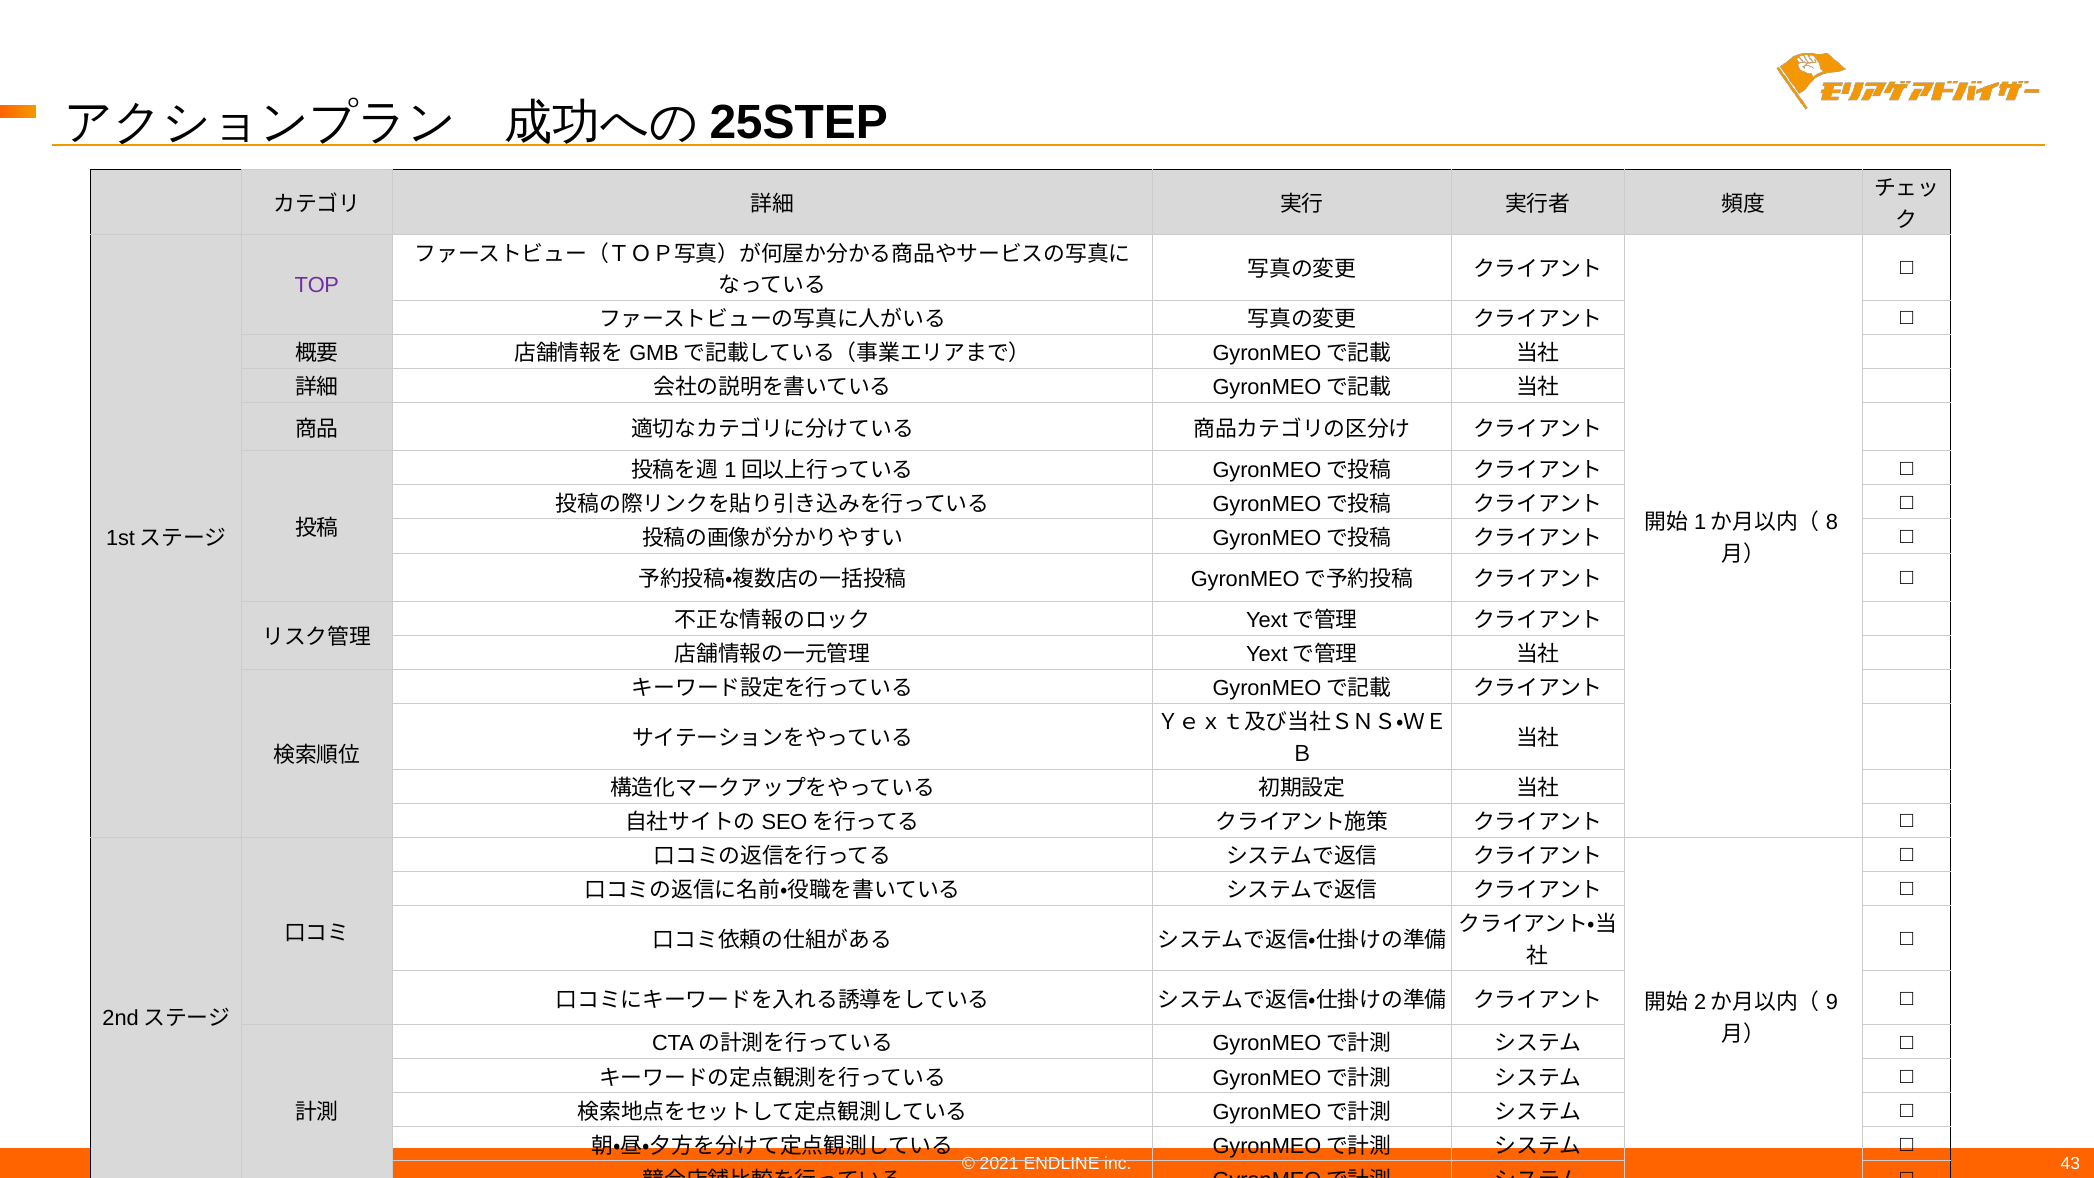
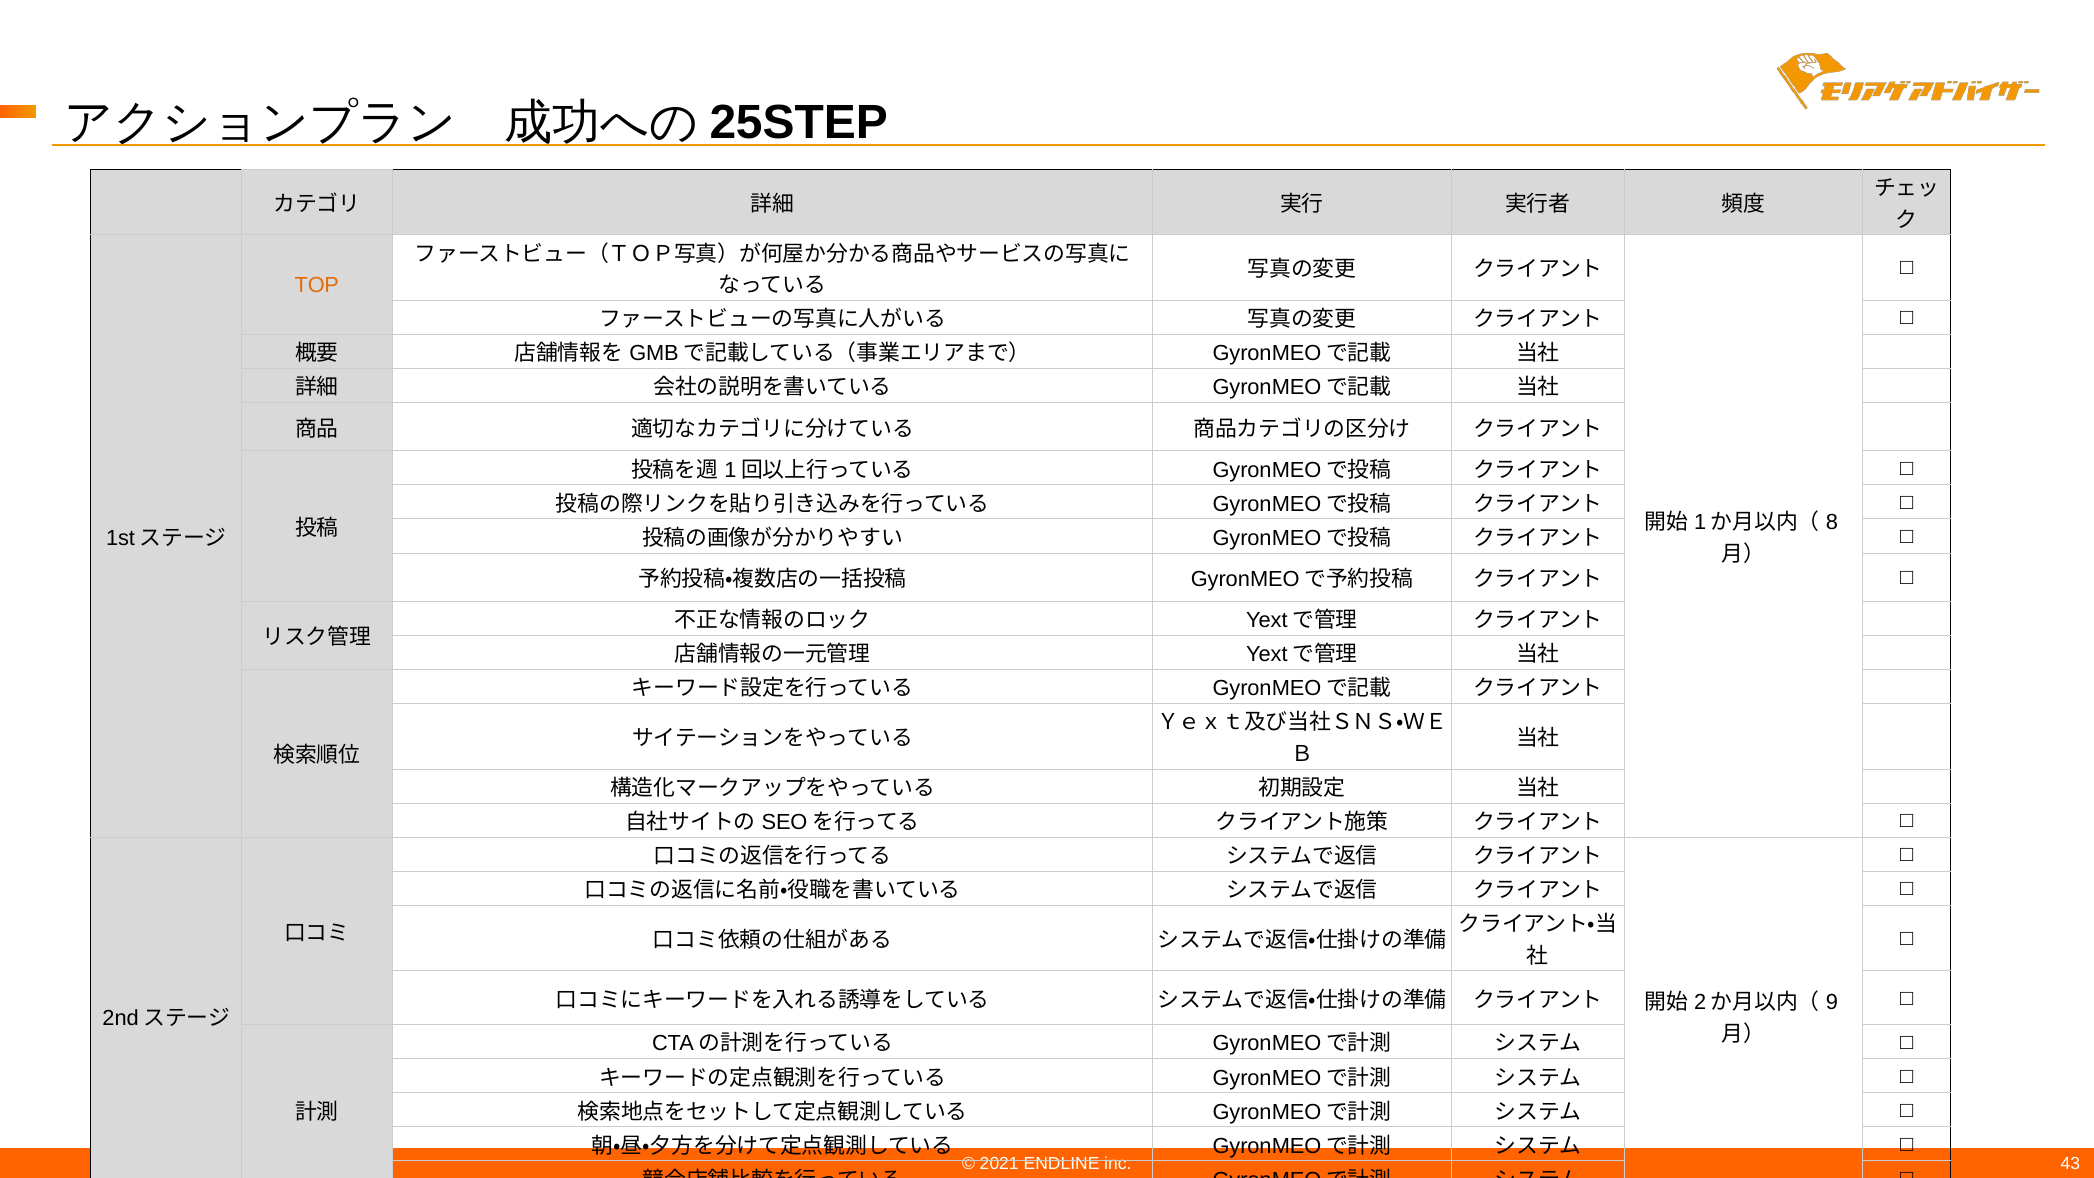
TOP colour: purple -> orange (317, 285)
